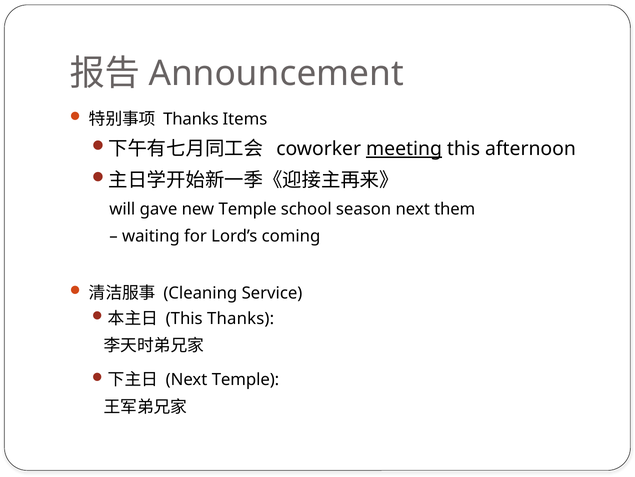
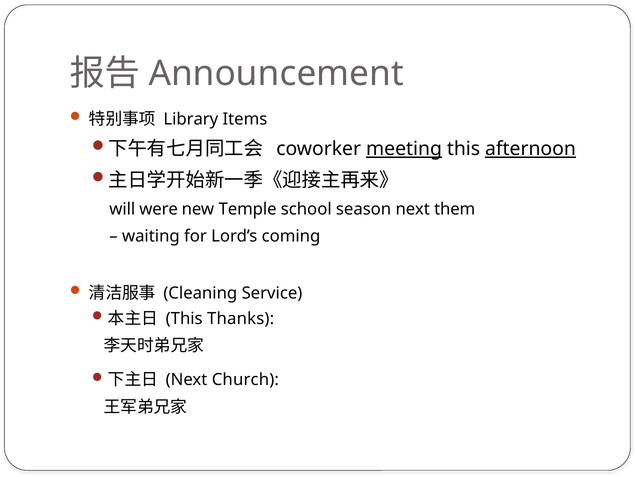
Thanks: Thanks -> Library (191, 119)
afternoon underline: none -> present (531, 149)
gave: gave -> were (159, 209)
Next Temple: Temple -> Church (245, 379)
